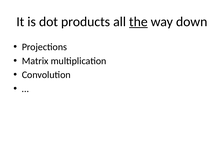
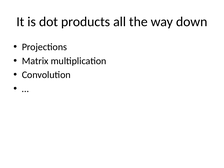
the underline: present -> none (138, 22)
